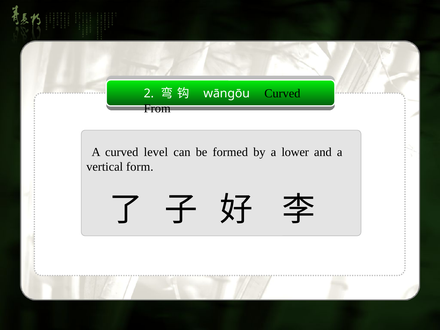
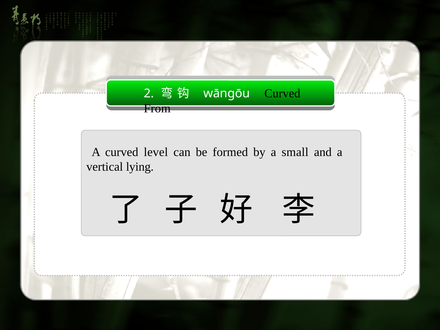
lower: lower -> small (295, 152)
form: form -> lying (140, 167)
